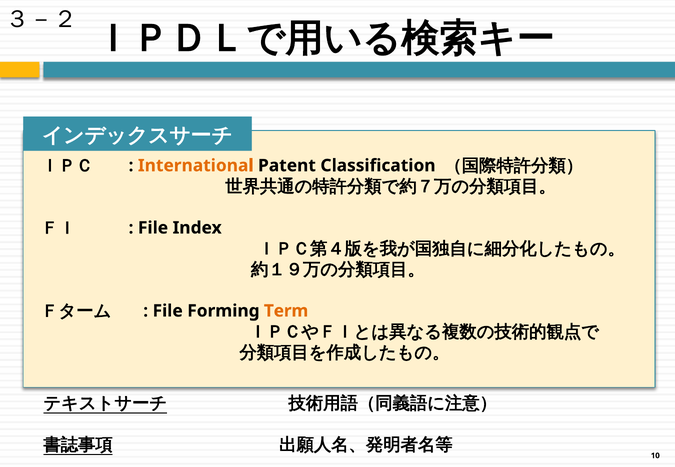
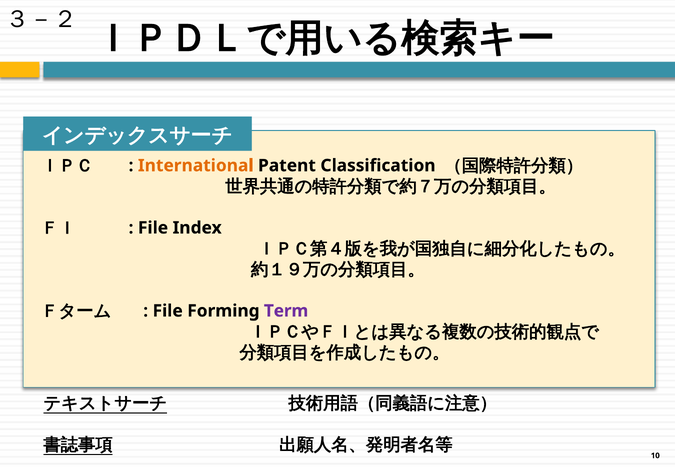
Term colour: orange -> purple (286, 311)
